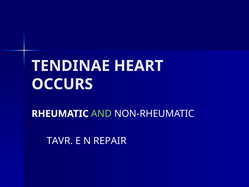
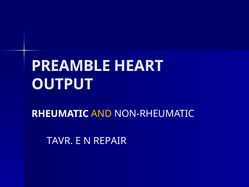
TENDINAE: TENDINAE -> PREAMBLE (71, 66)
OCCURS: OCCURS -> OUTPUT (62, 84)
AND colour: light green -> yellow (101, 114)
